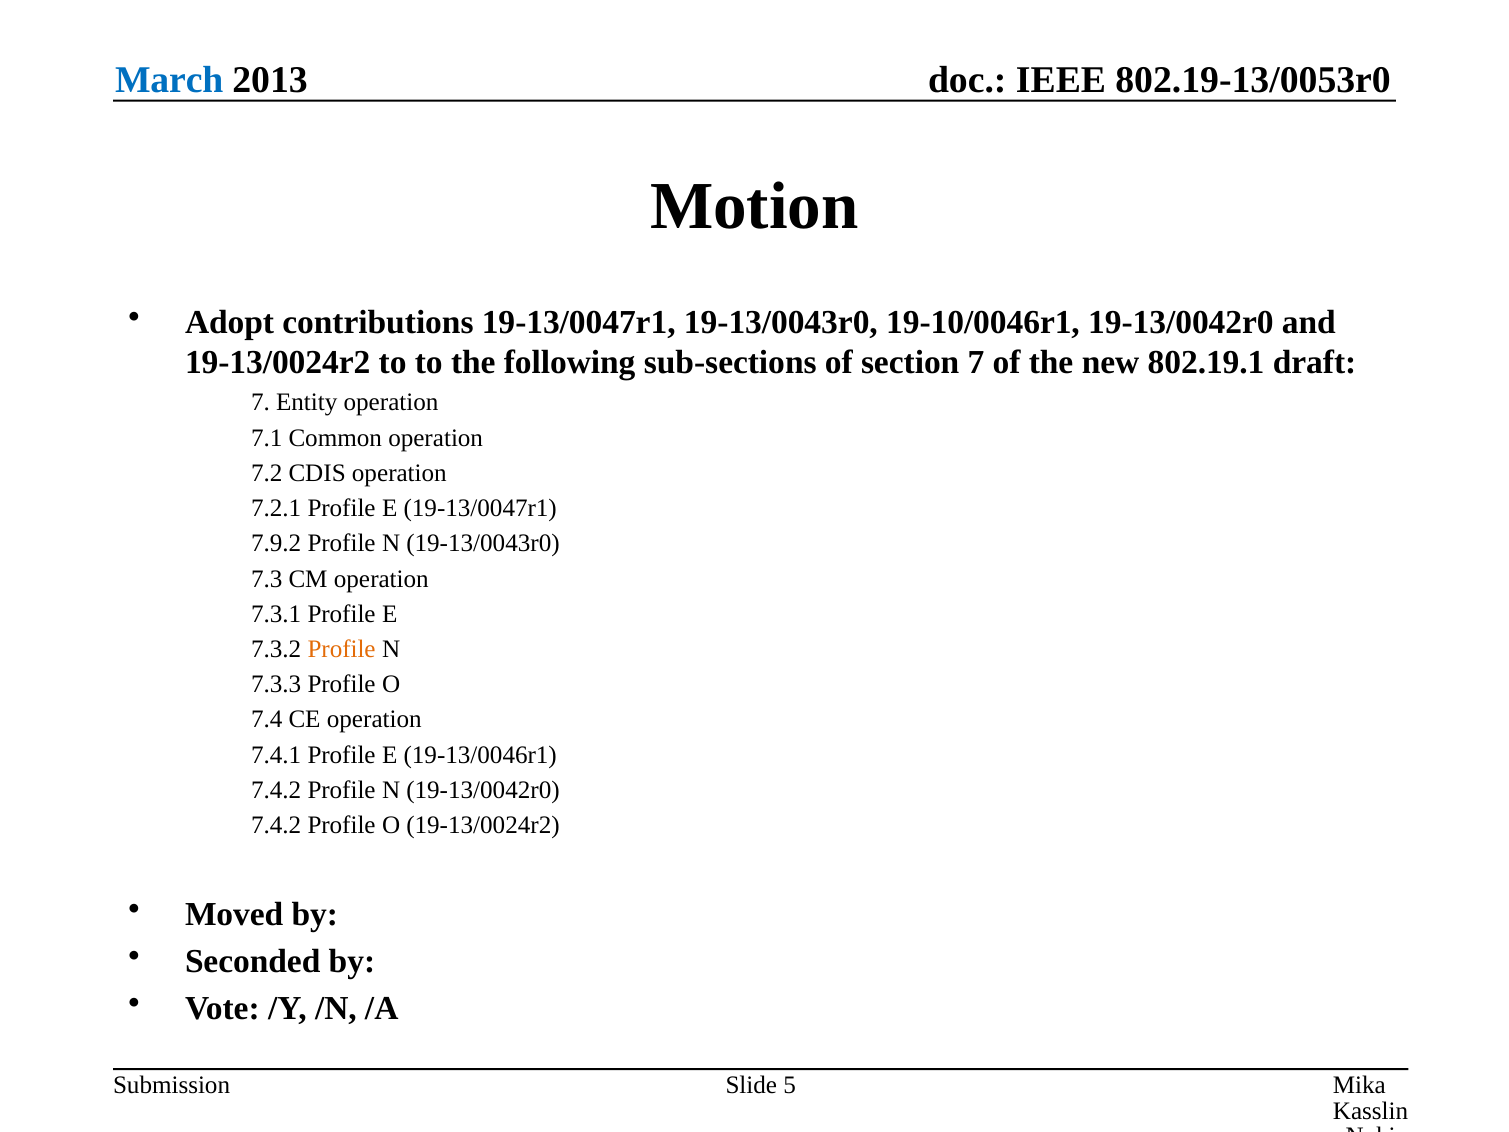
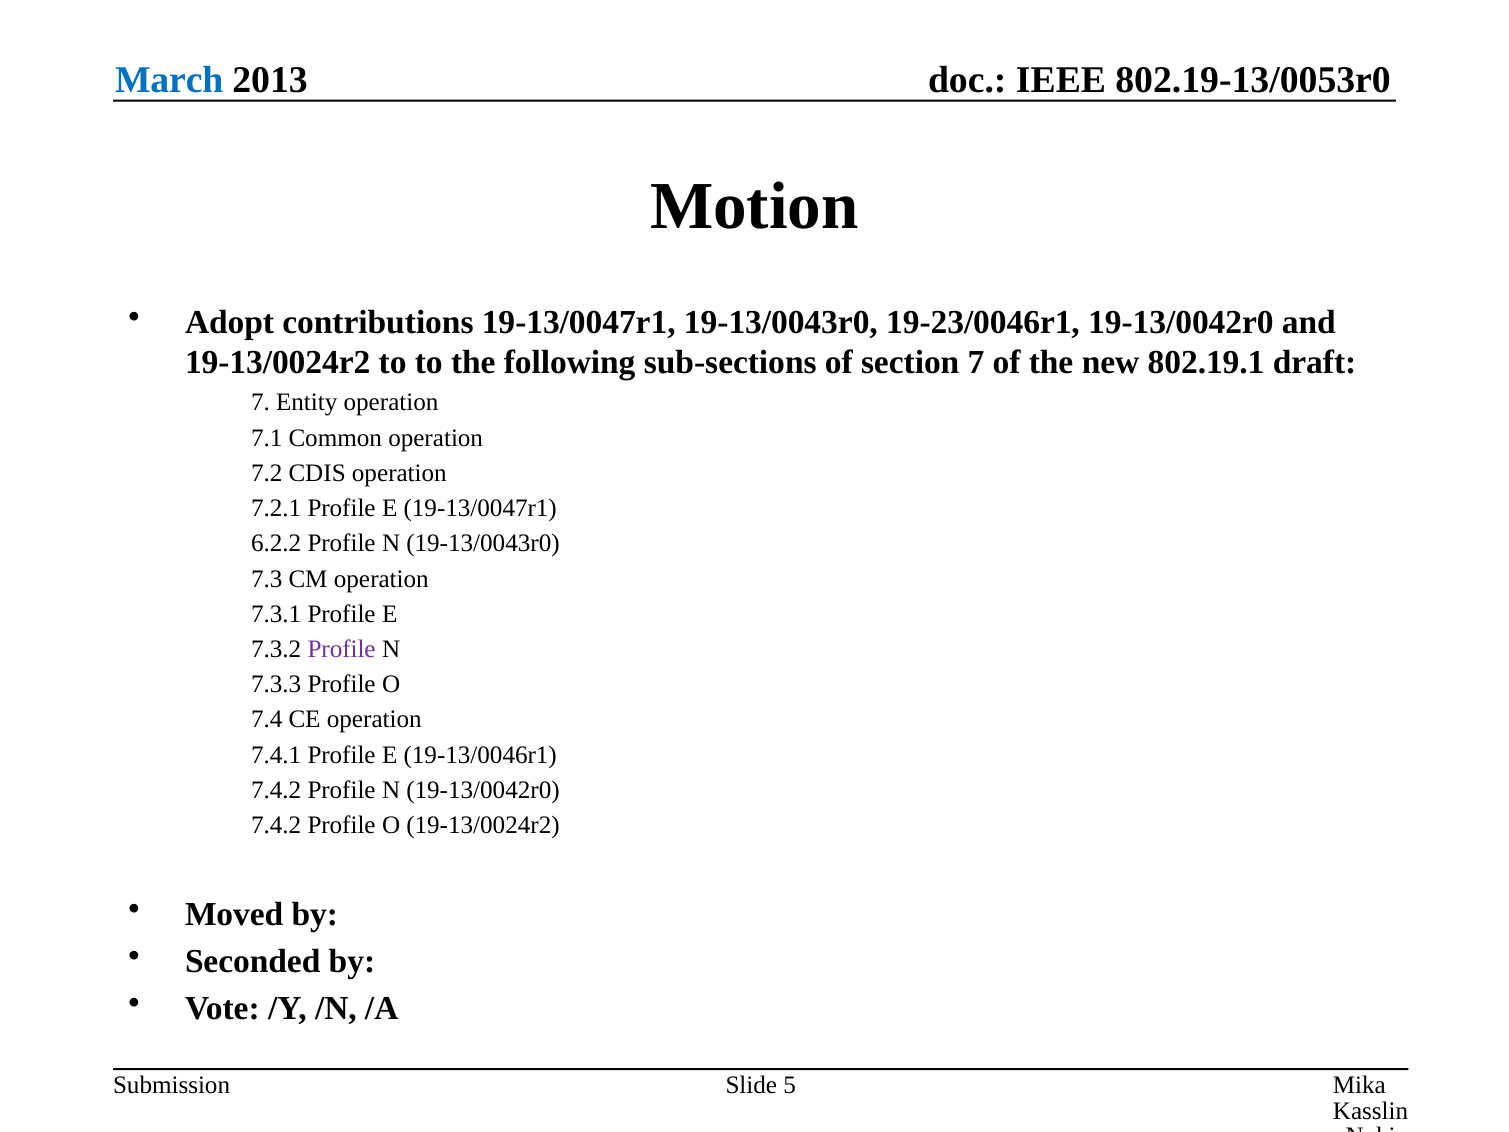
19-10/0046r1: 19-10/0046r1 -> 19-23/0046r1 (983, 323)
7.9.2: 7.9.2 -> 6.2.2 (276, 543)
Profile colour: orange -> purple (342, 649)
